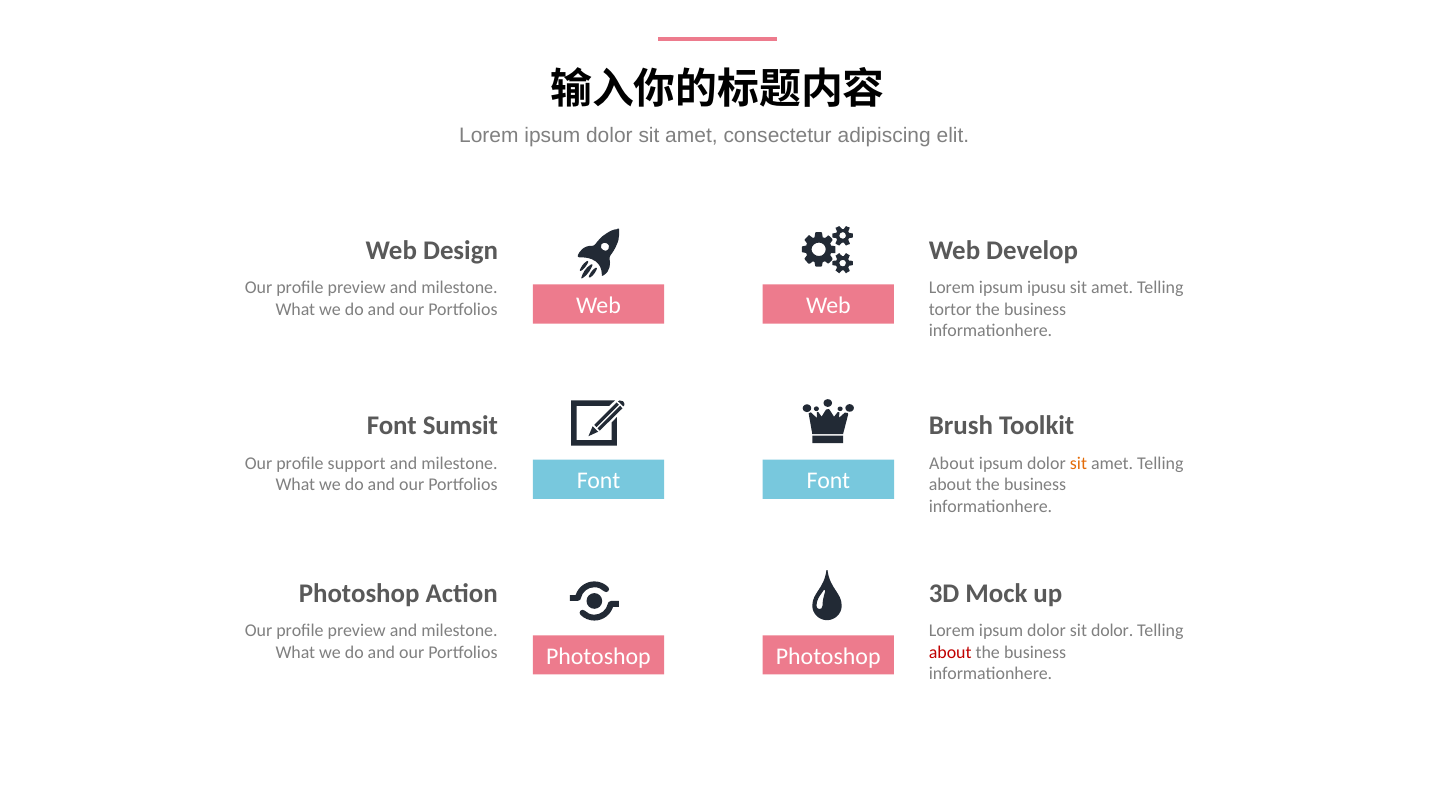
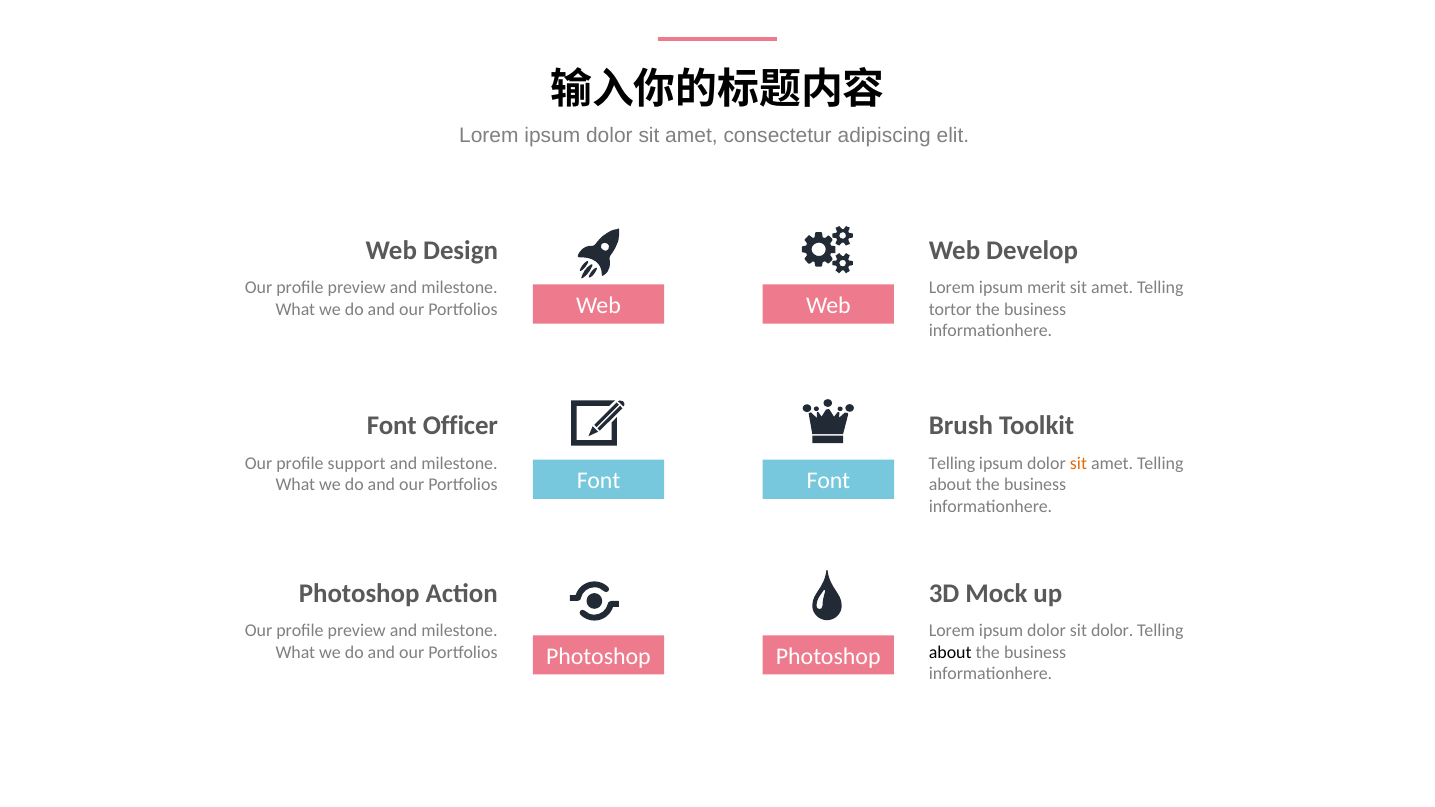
ipusu: ipusu -> merit (1047, 288)
Sumsit: Sumsit -> Officer (460, 426)
About: About -> Telling (952, 464)
about colour: red -> black (950, 653)
